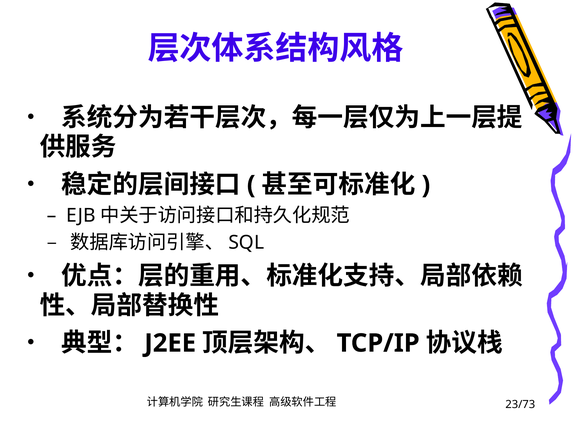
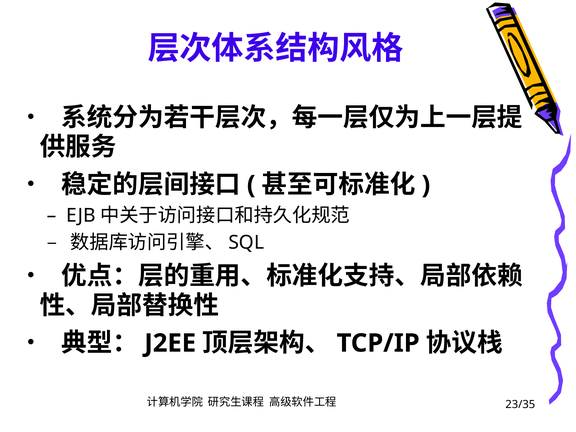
23/73: 23/73 -> 23/35 (520, 404)
